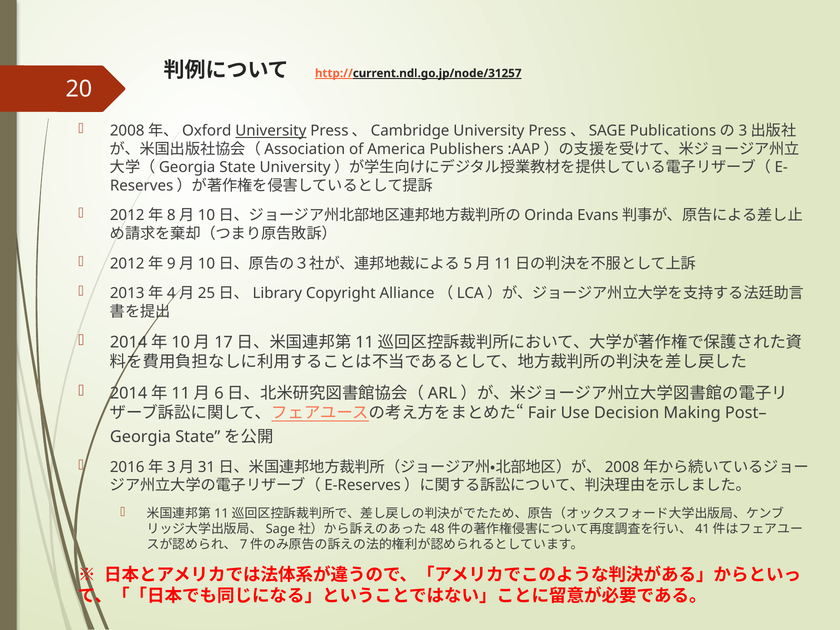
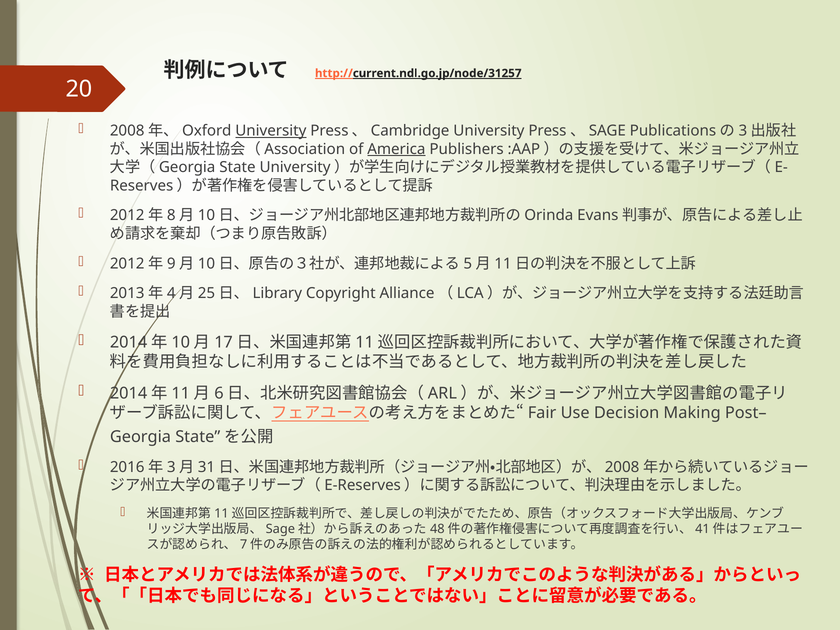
America underline: none -> present (396, 149)
